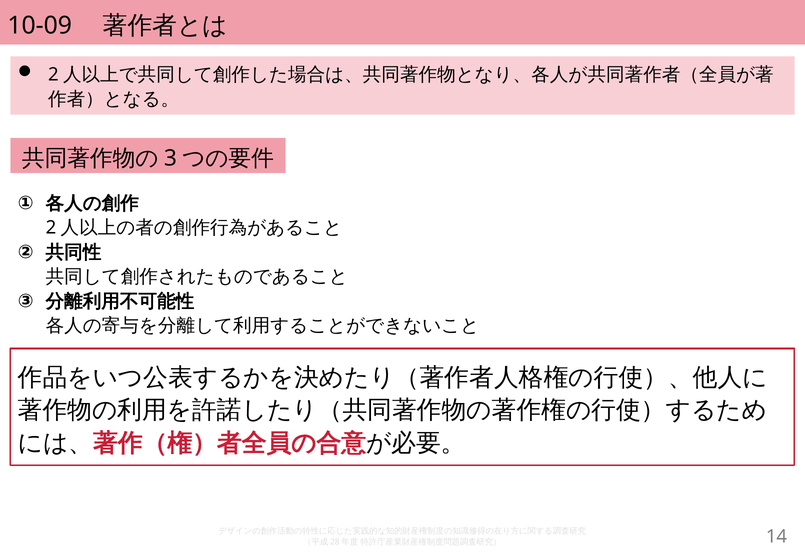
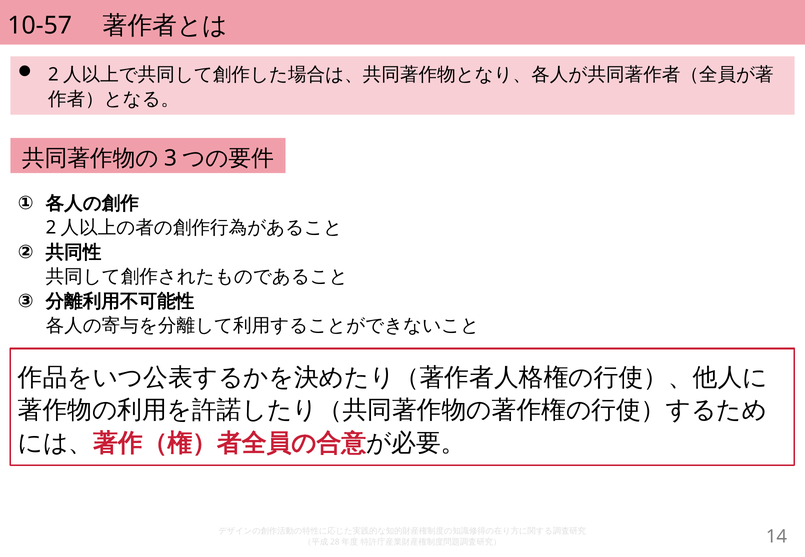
10-09: 10-09 -> 10-57 (40, 25)
